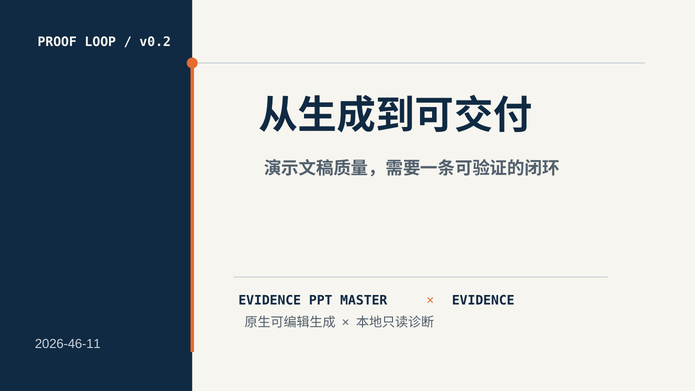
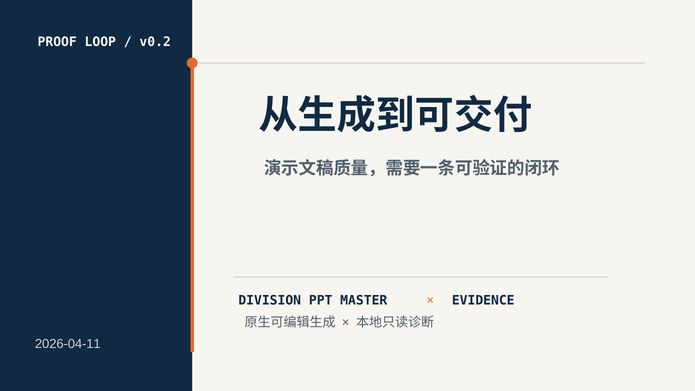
EVIDENCE: EVIDENCE -> DIVISION (270, 301)
2026-46-11: 2026-46-11 -> 2026-04-11 (68, 344)
